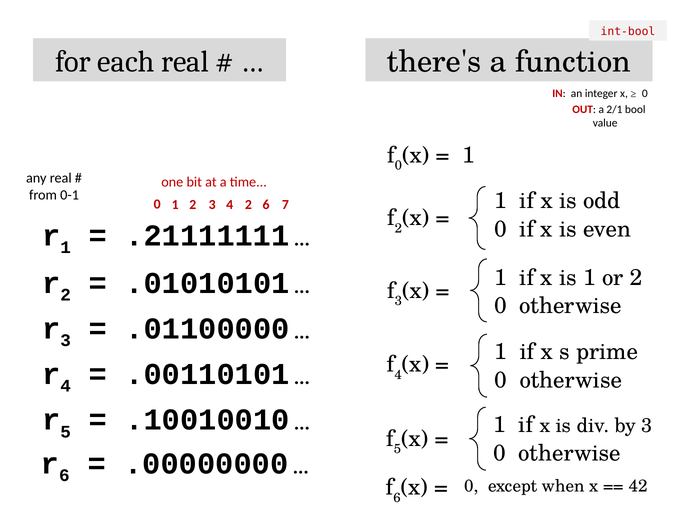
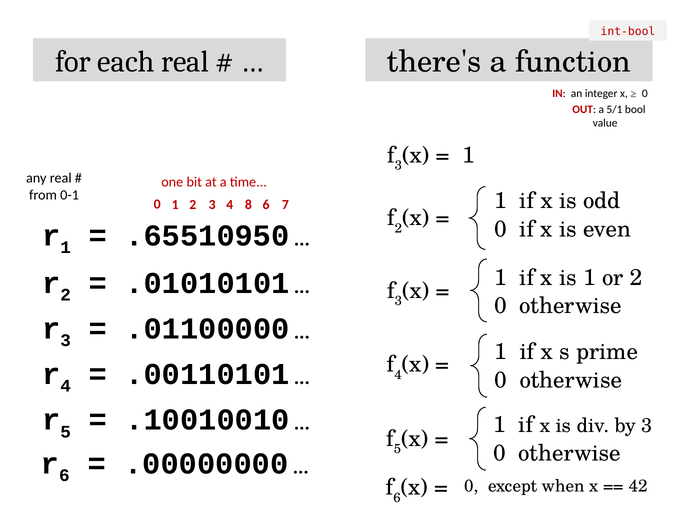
2/1: 2/1 -> 5/1 (614, 110)
0: 0 -> 3 (398, 166)
4 2: 2 -> 8 (248, 205)
.21111111: .21111111 -> .65510950 (207, 236)
